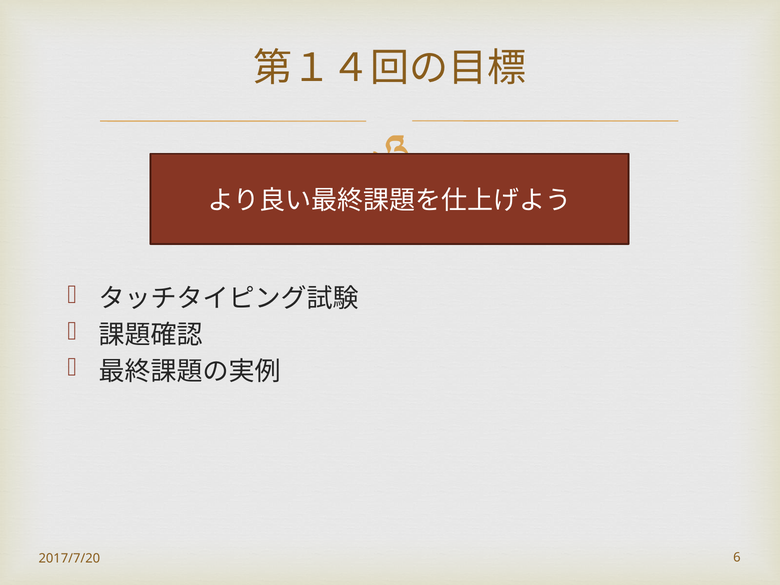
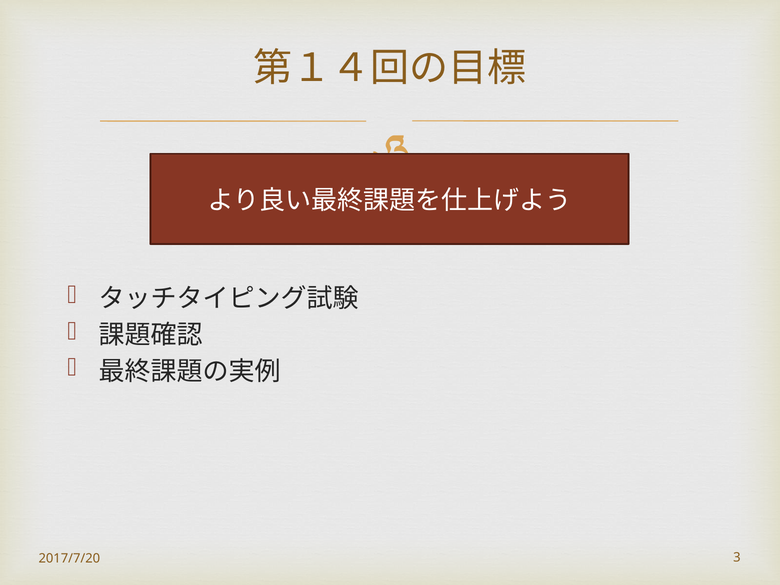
6: 6 -> 3 (737, 557)
